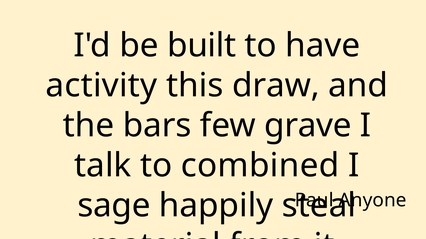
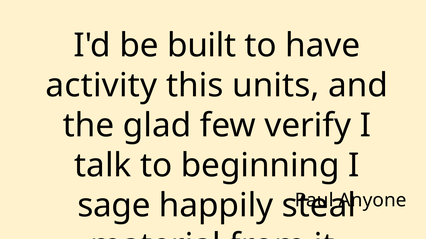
draw: draw -> units (276, 86)
bars: bars -> glad (157, 126)
grave: grave -> verify (308, 126)
combined: combined -> beginning (260, 166)
